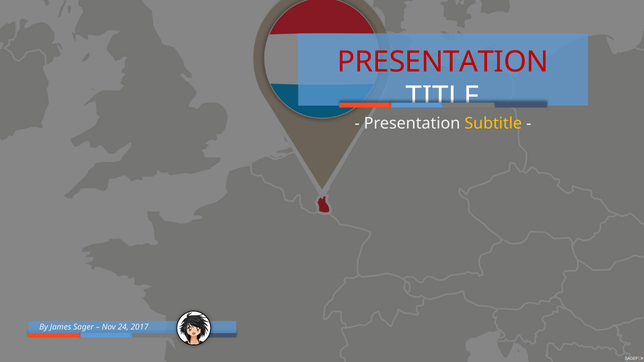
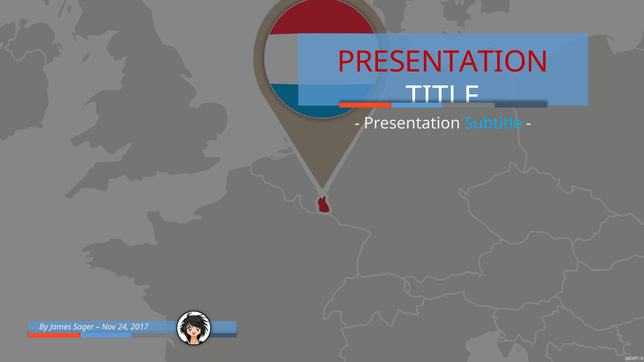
Subtitle colour: yellow -> light blue (493, 124)
